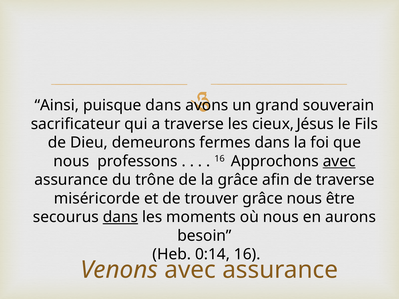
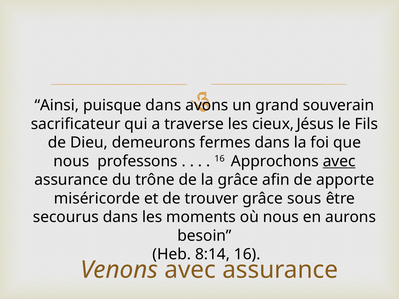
de traverse: traverse -> apporte (345, 180)
grâce nous: nous -> sous (304, 199)
dans underline: present -> none (120, 217)
0:14: 0:14 -> 8:14 (212, 254)
